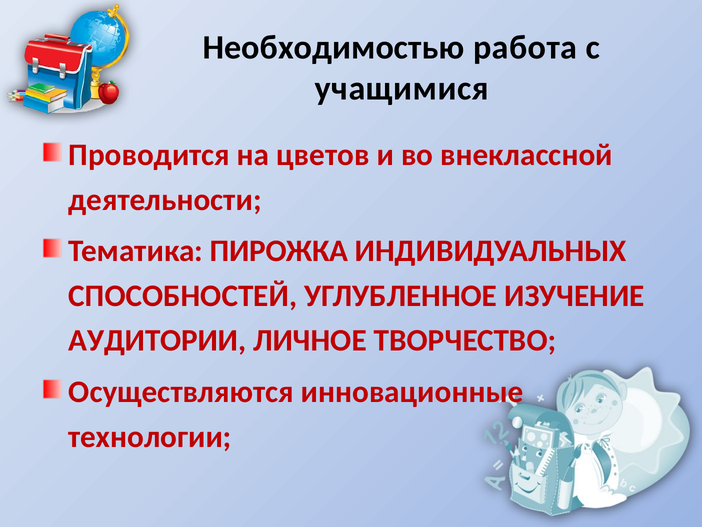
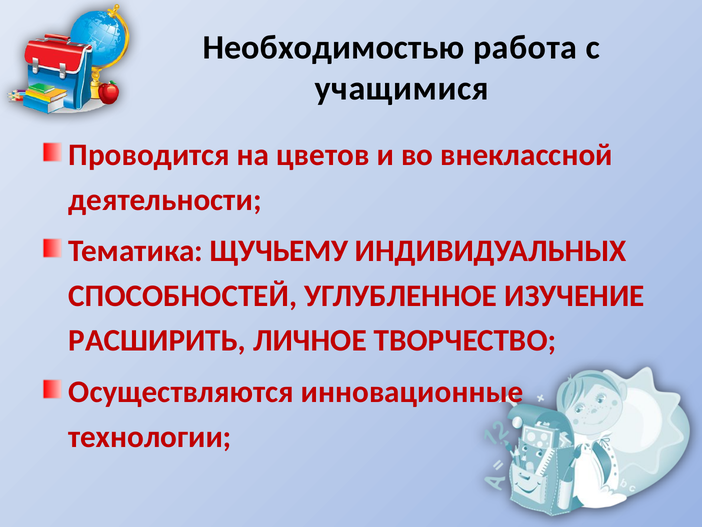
ПИРОЖКА: ПИРОЖКА -> ЩУЧЬЕМУ (279, 251)
АУДИТОРИИ: АУДИТОРИИ -> РАСШИРИТЬ (157, 340)
